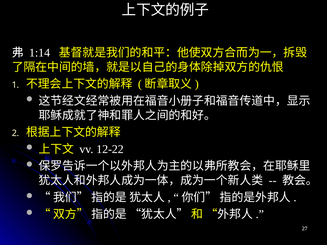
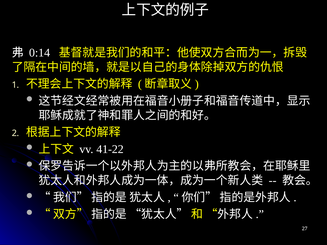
1:14: 1:14 -> 0:14 (40, 53)
12-22: 12-22 -> 41-22 (110, 149)
